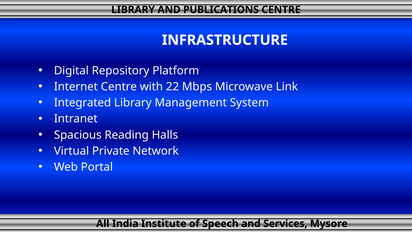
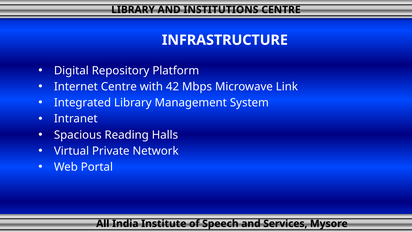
PUBLICATIONS: PUBLICATIONS -> INSTITUTIONS (221, 10)
22: 22 -> 42 (173, 87)
